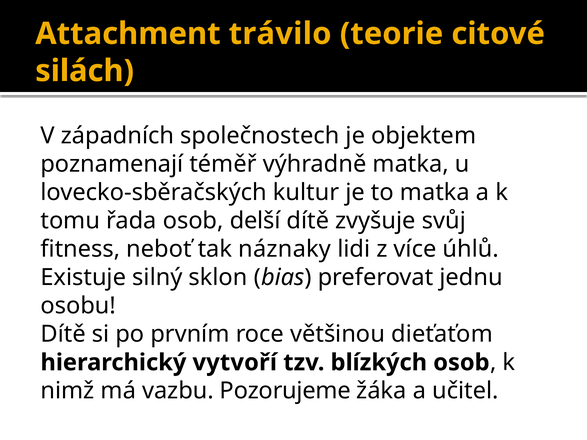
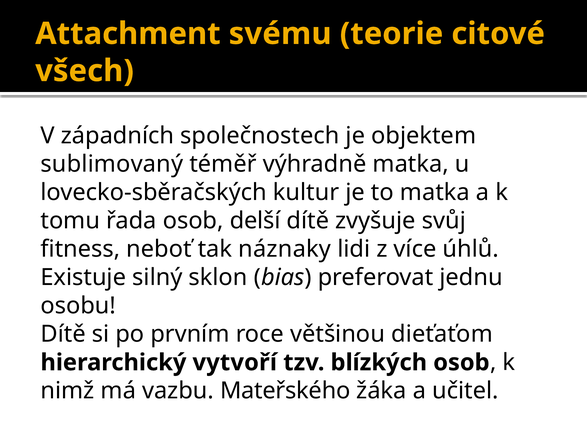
trávilo: trávilo -> svému (280, 34)
silách: silách -> všech (85, 71)
poznamenají: poznamenají -> sublimovaný (112, 164)
Pozorujeme: Pozorujeme -> Mateřského (285, 391)
